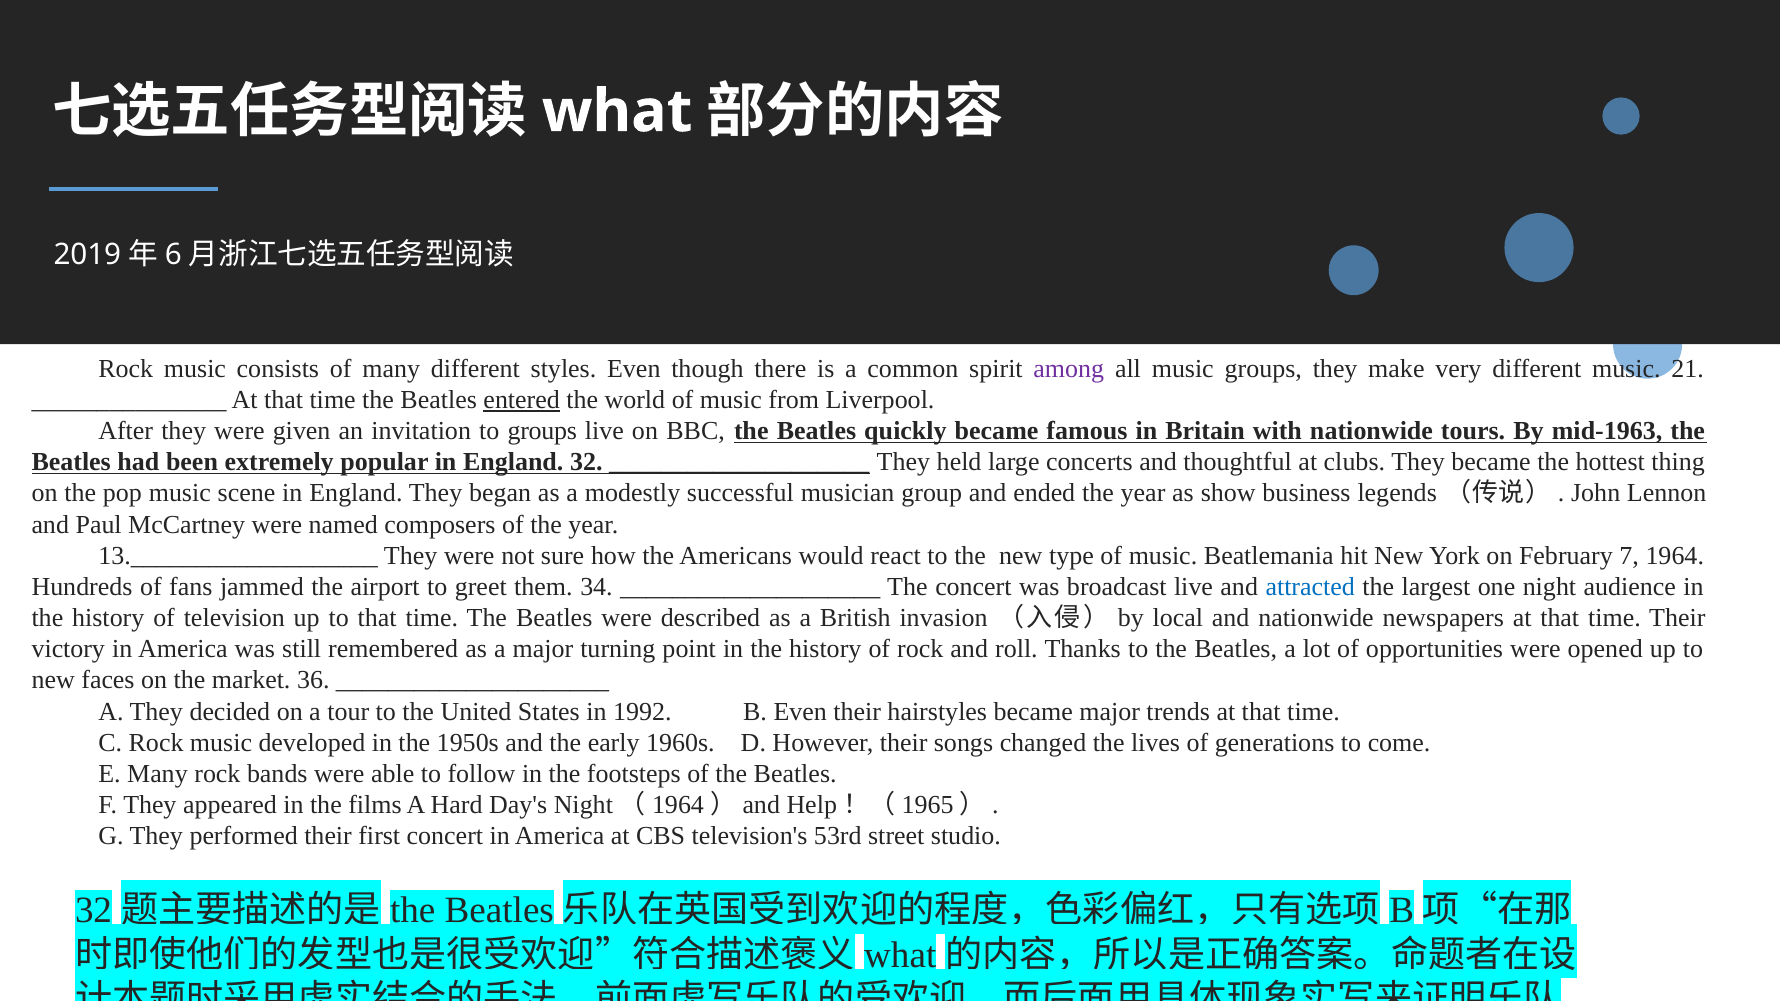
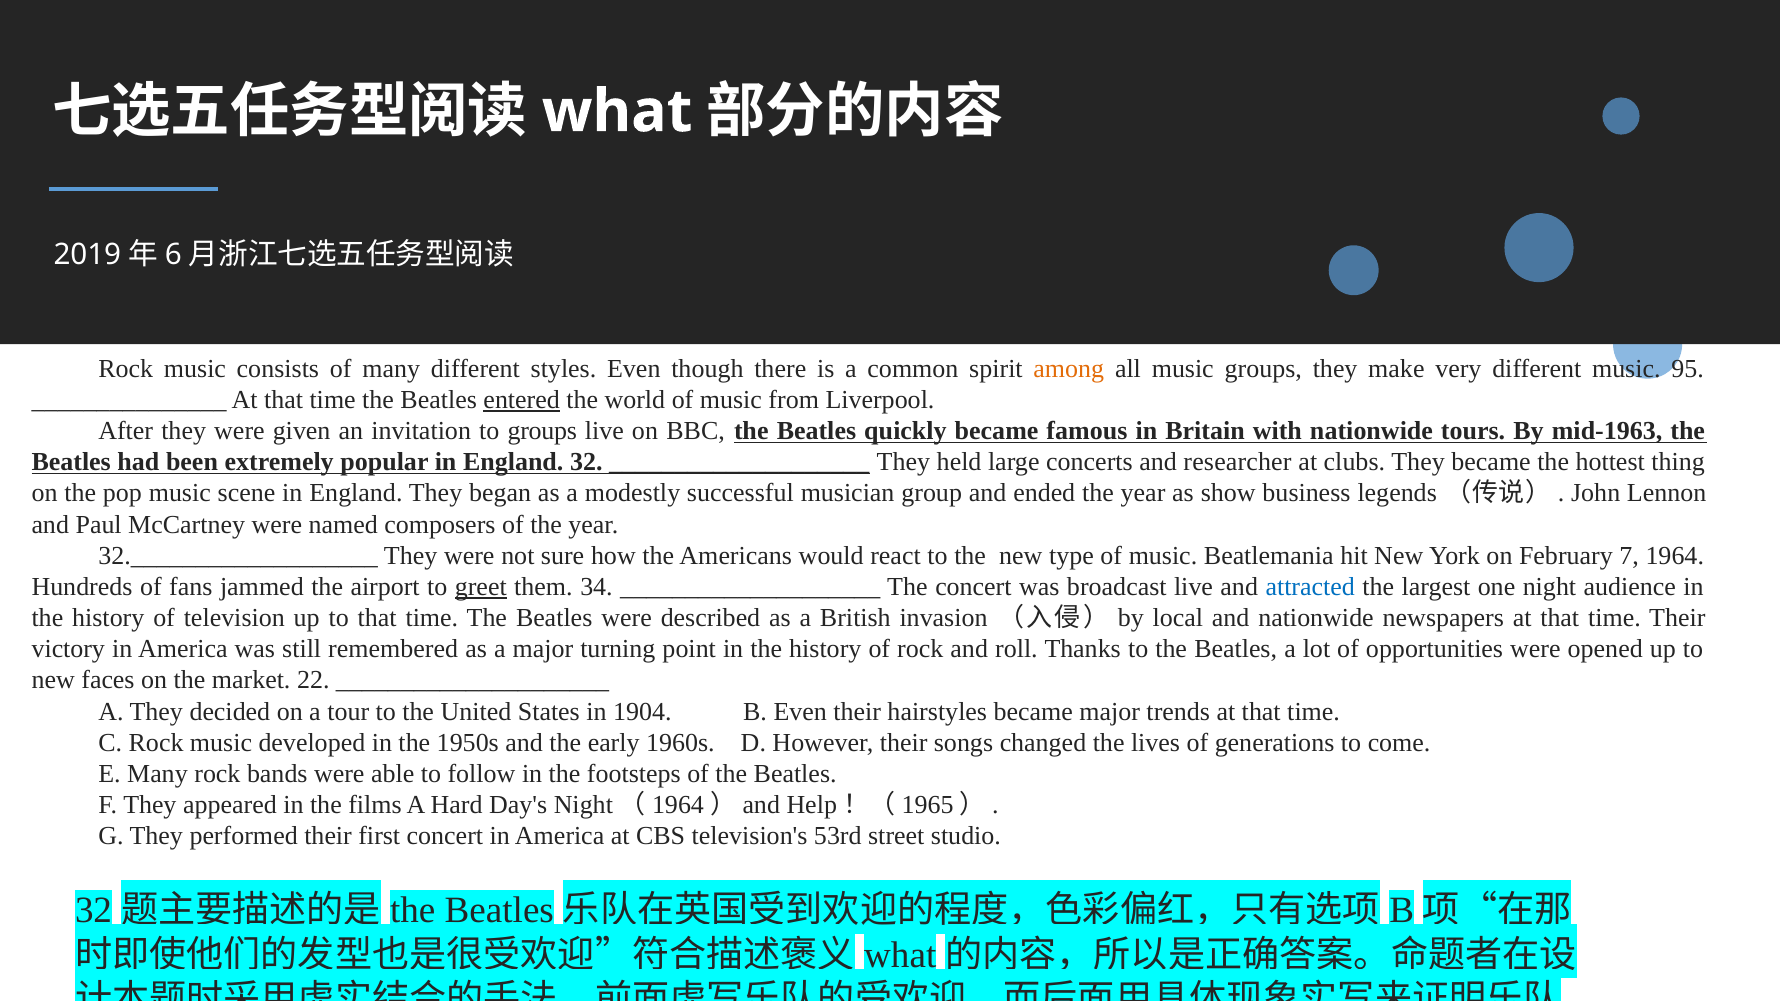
among colour: purple -> orange (1069, 369)
21: 21 -> 95 (1688, 369)
thoughtful: thoughtful -> researcher (1238, 462)
13.___________________: 13.___________________ -> 32.___________________ (238, 556)
greet underline: none -> present (481, 587)
36: 36 -> 22 (313, 680)
1992: 1992 -> 1904 (642, 712)
